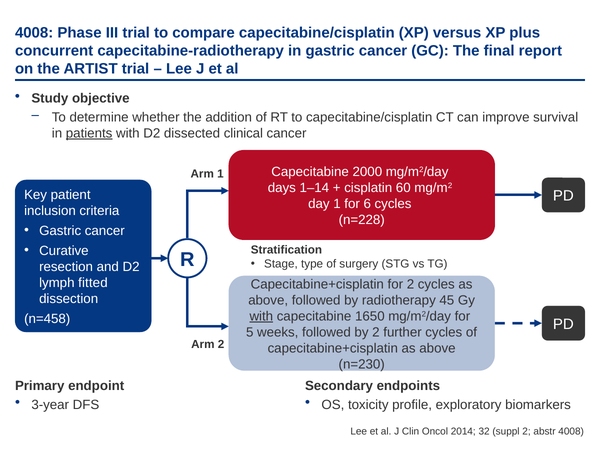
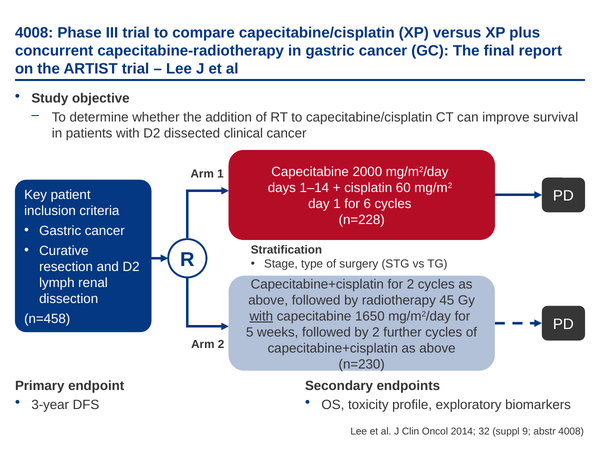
patients underline: present -> none (89, 133)
fitted: fitted -> renal (93, 283)
suppl 2: 2 -> 9 (526, 432)
